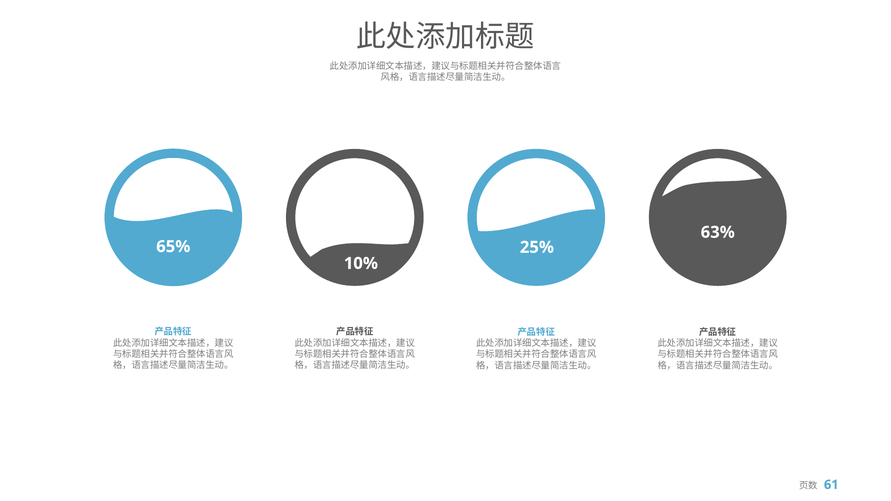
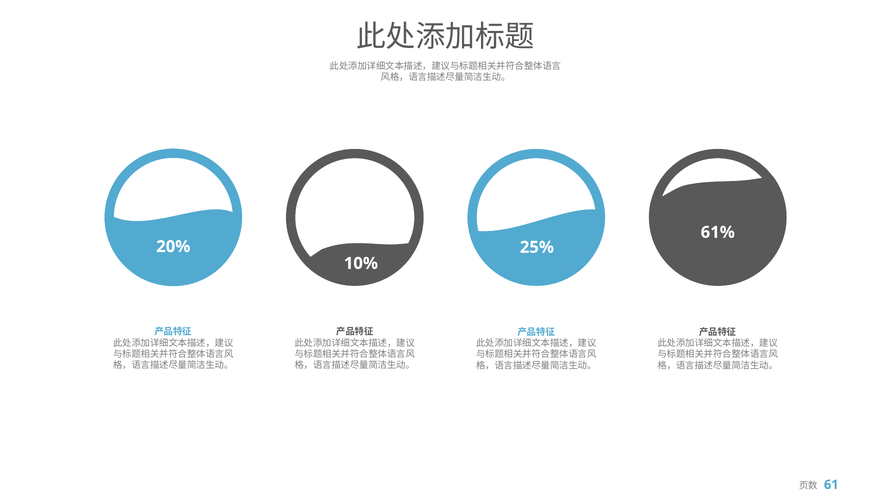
63%: 63% -> 61% (718, 232)
65%: 65% -> 20% (173, 247)
